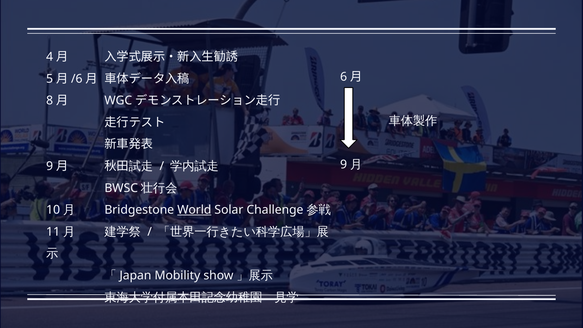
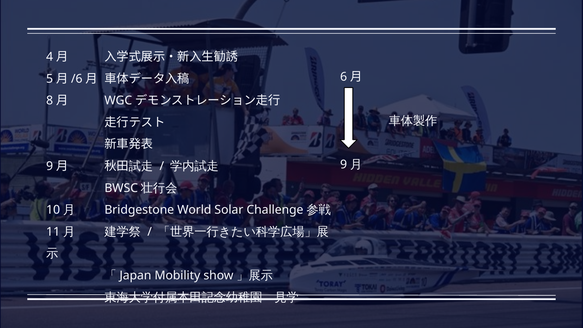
World underline: present -> none (194, 210)
